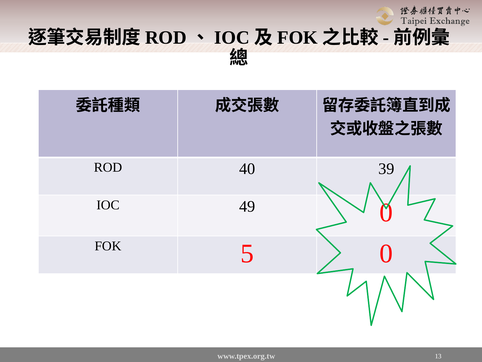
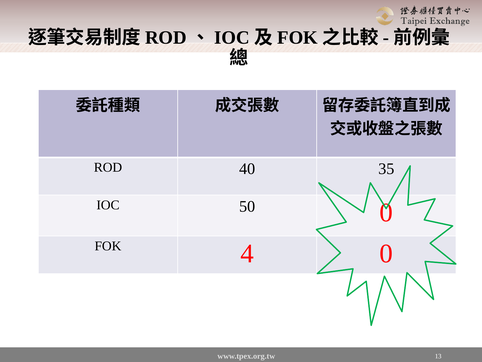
39: 39 -> 35 (386, 169)
49: 49 -> 50 (247, 206)
5: 5 -> 4 (247, 253)
